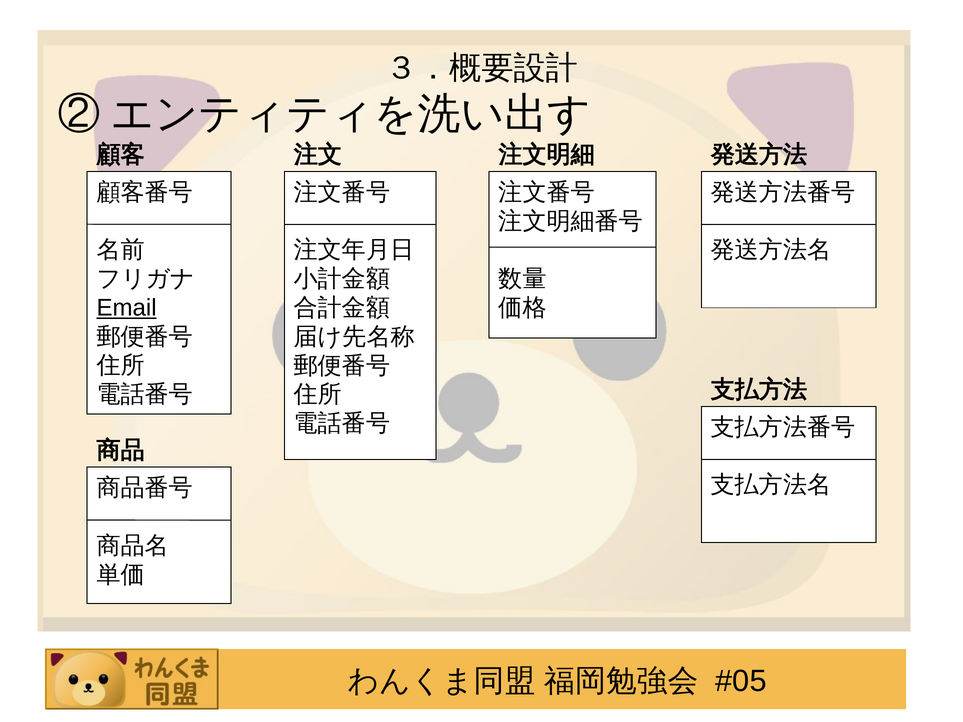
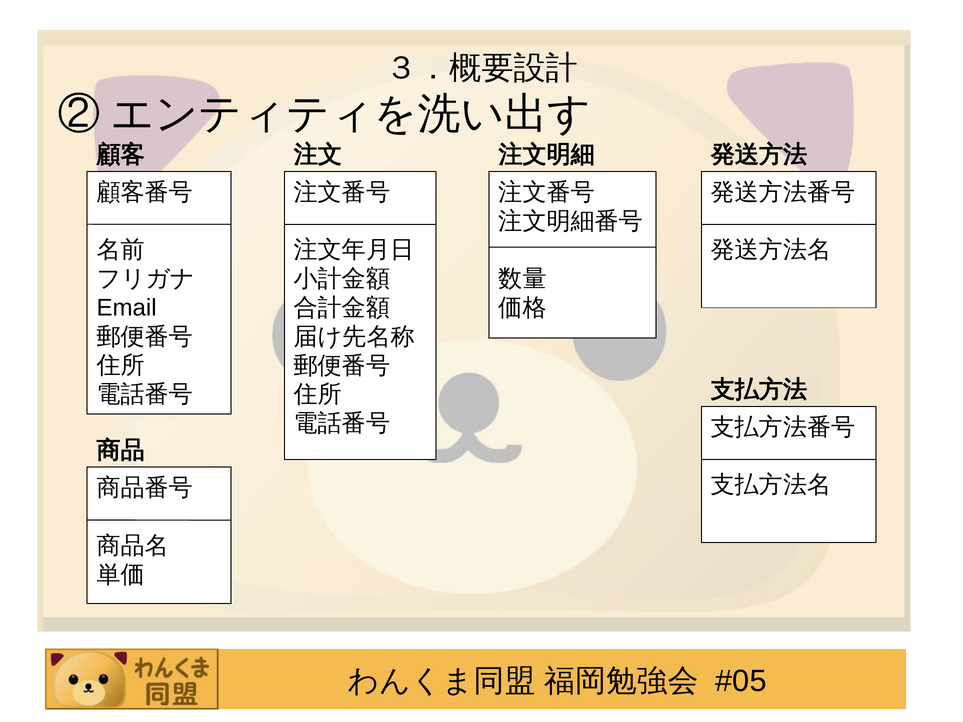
Email underline: present -> none (127, 308)
